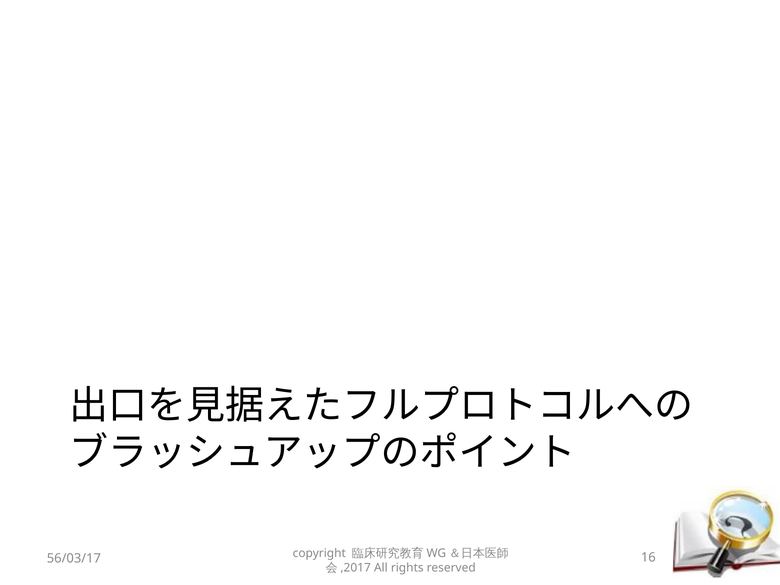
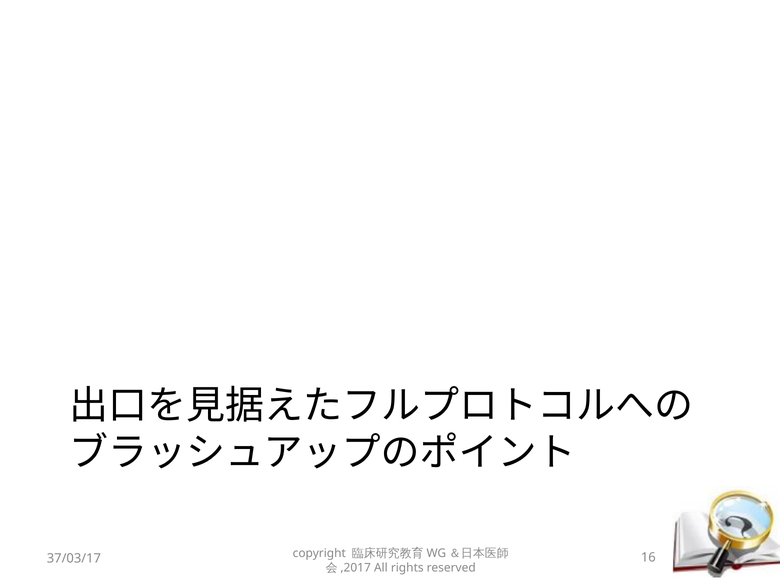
56/03/17: 56/03/17 -> 37/03/17 (74, 559)
